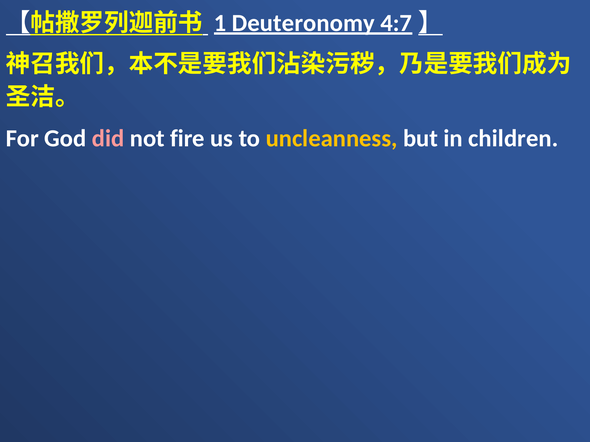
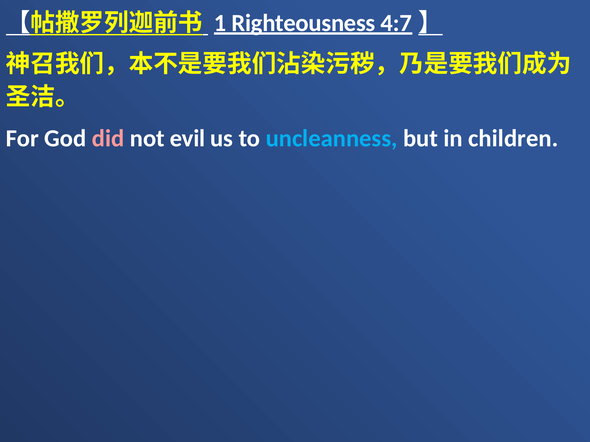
Deuteronomy: Deuteronomy -> Righteousness (304, 23)
fire: fire -> evil (188, 138)
uncleanness colour: yellow -> light blue (332, 138)
